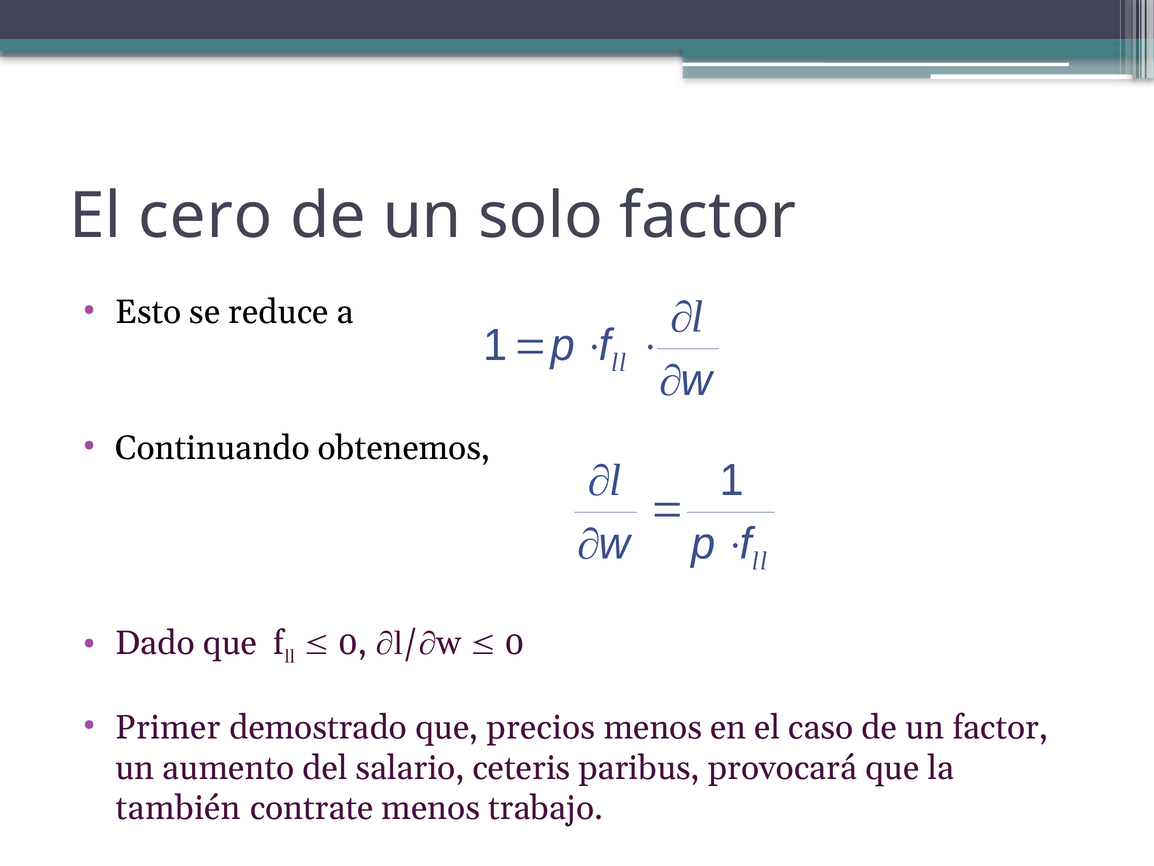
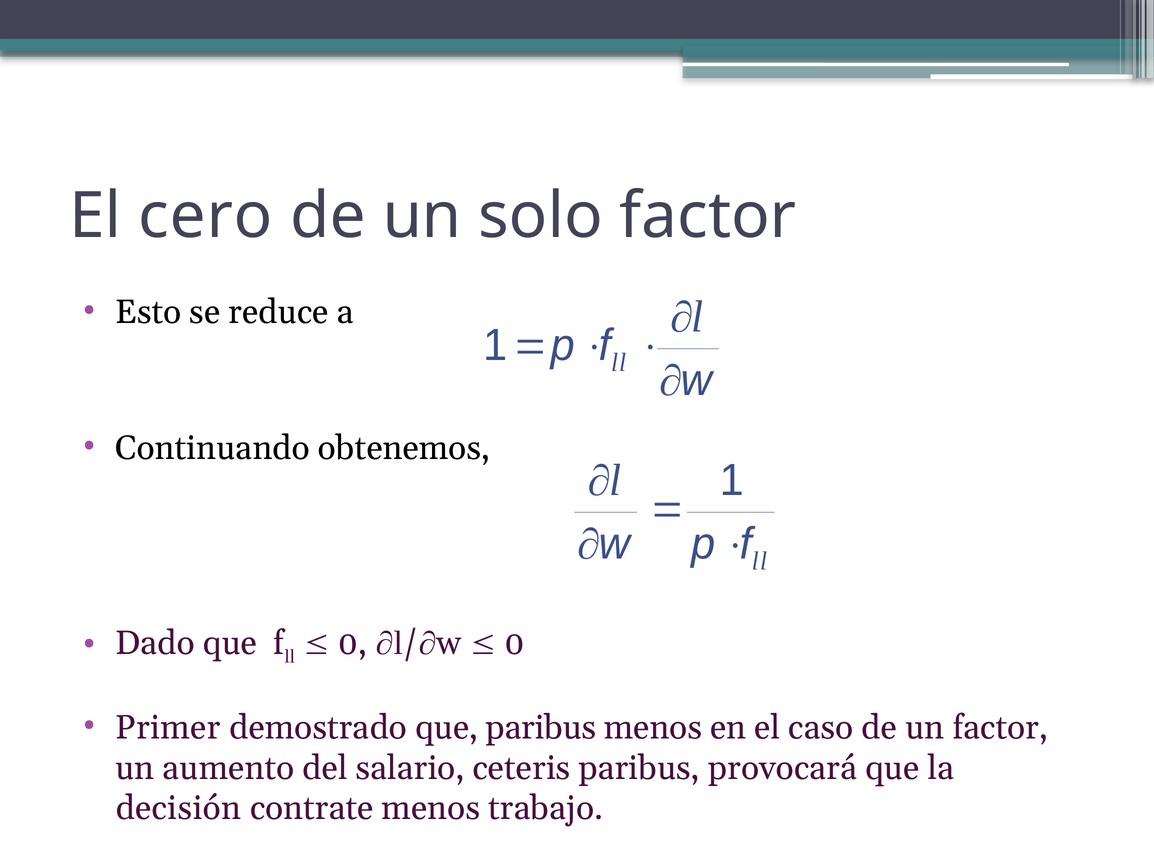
que precios: precios -> paribus (541, 727)
también: también -> decisión (178, 808)
